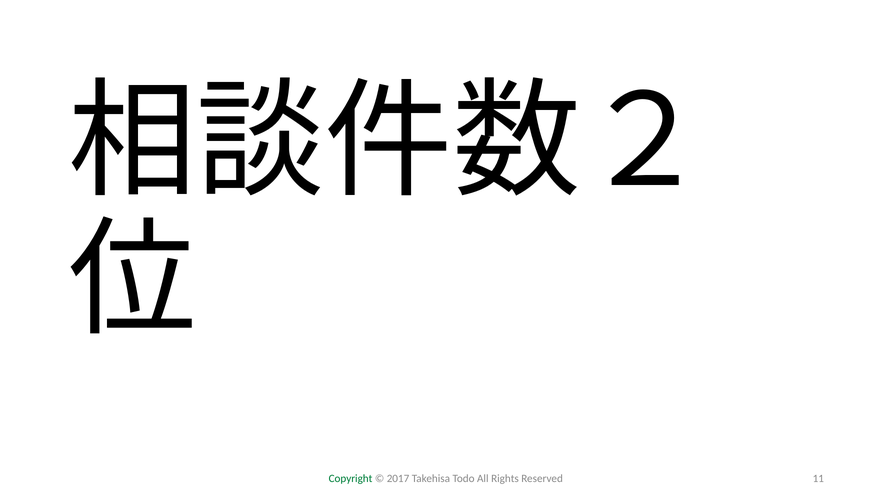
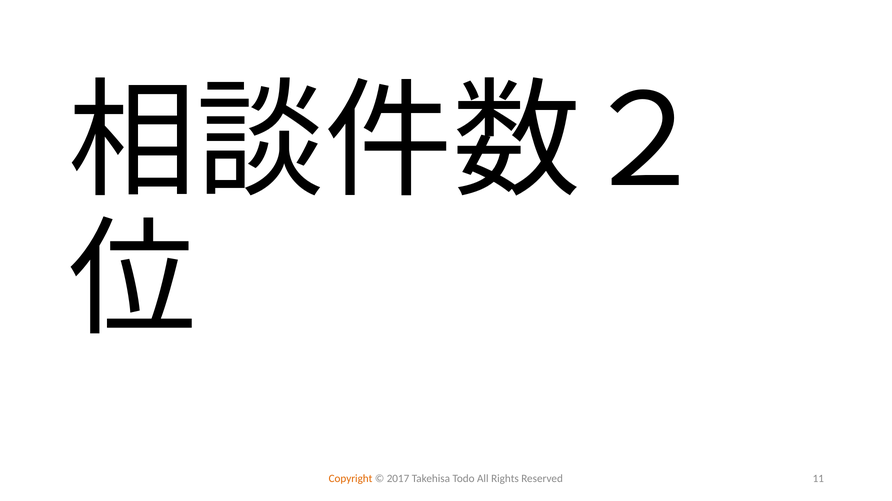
Copyright colour: green -> orange (351, 479)
